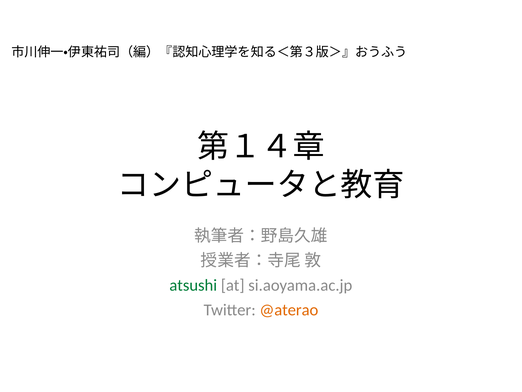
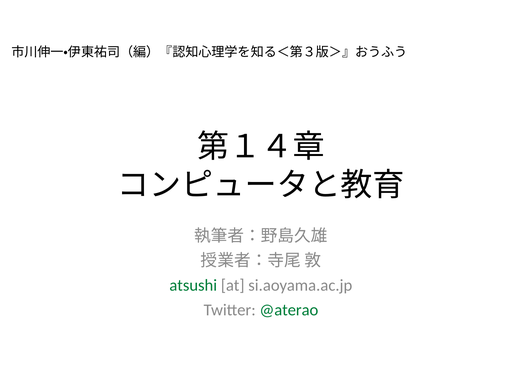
@aterao colour: orange -> green (289, 310)
